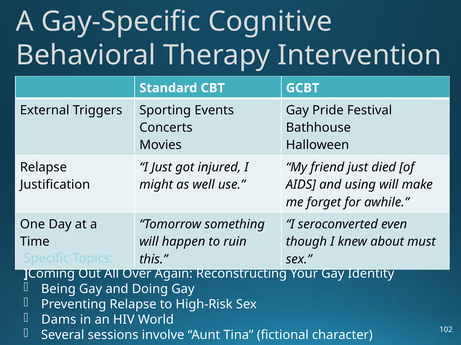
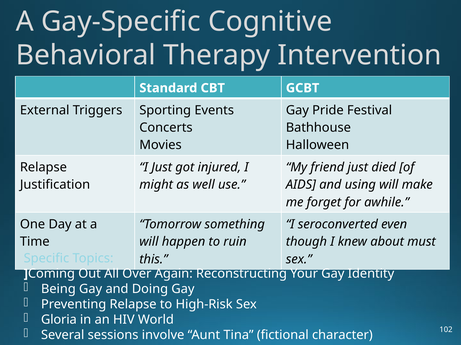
Dams: Dams -> Gloria (59, 320)
